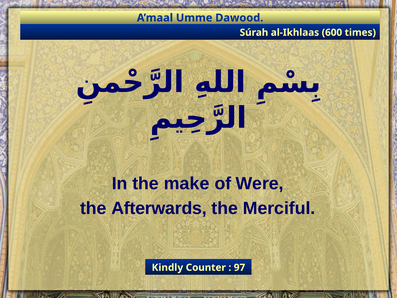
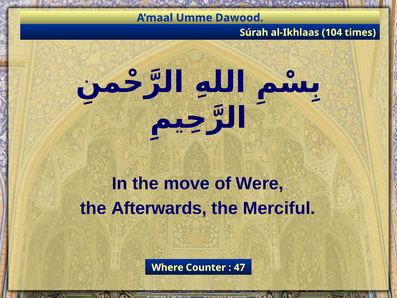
600: 600 -> 104 (332, 33)
make: make -> move (187, 183)
Kindly: Kindly -> Where (168, 267)
97: 97 -> 47 (240, 267)
